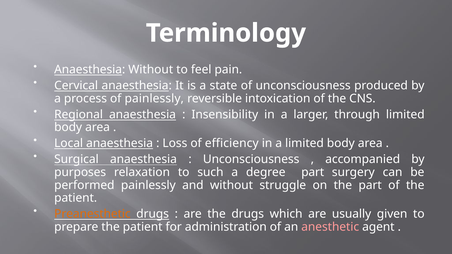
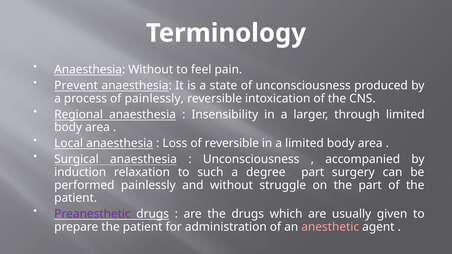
Cervical: Cervical -> Prevent (76, 86)
of efficiency: efficiency -> reversible (232, 143)
purposes: purposes -> induction (80, 172)
Preanesthetic colour: orange -> purple (92, 214)
